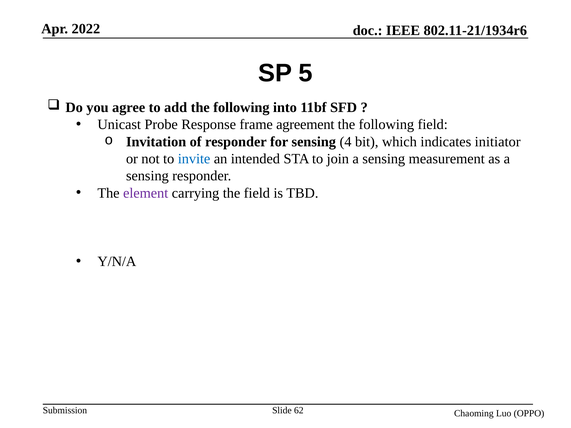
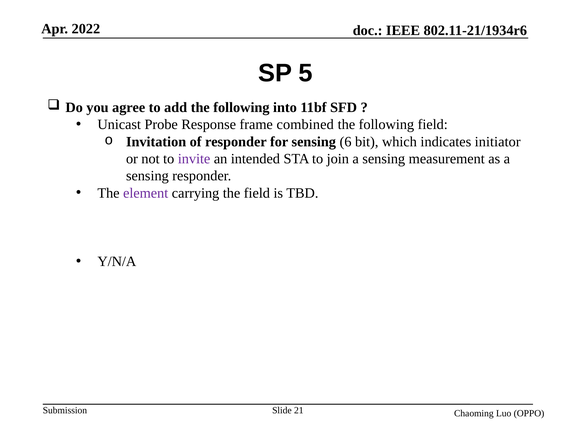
agreement: agreement -> combined (305, 125)
4: 4 -> 6 (346, 142)
invite colour: blue -> purple (194, 159)
62: 62 -> 21 (299, 411)
